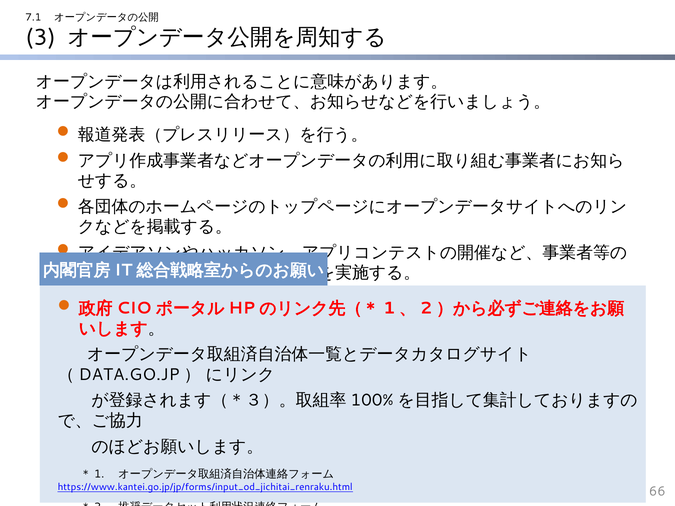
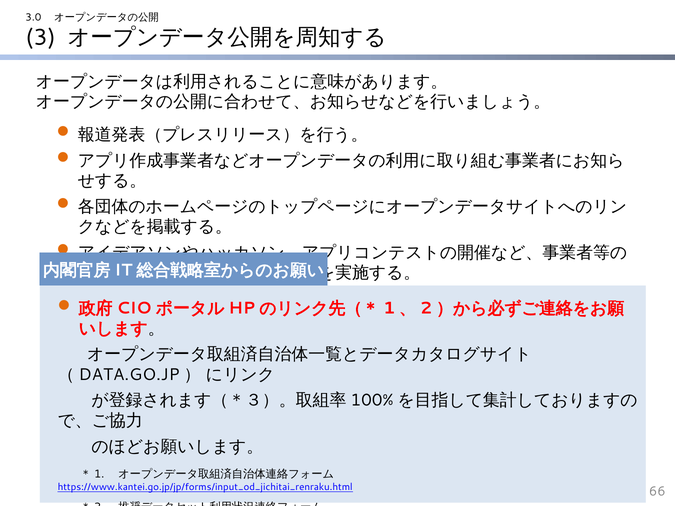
7.1: 7.1 -> 3.0 (33, 17)
